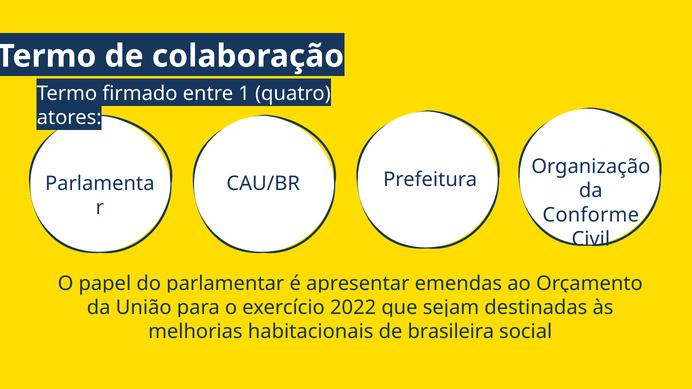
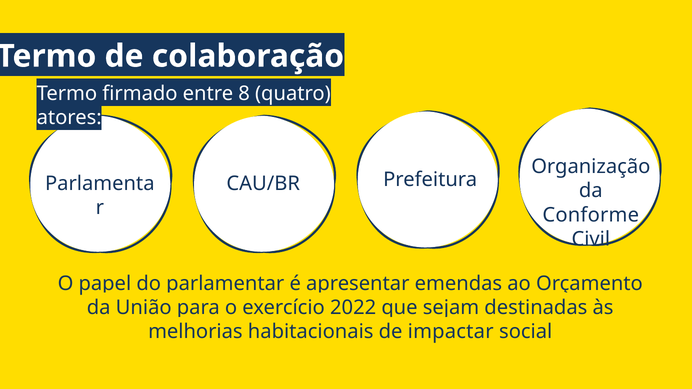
1: 1 -> 8 (244, 93)
brasileira: brasileira -> impactar (451, 332)
